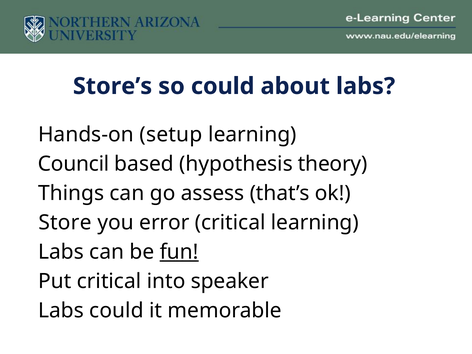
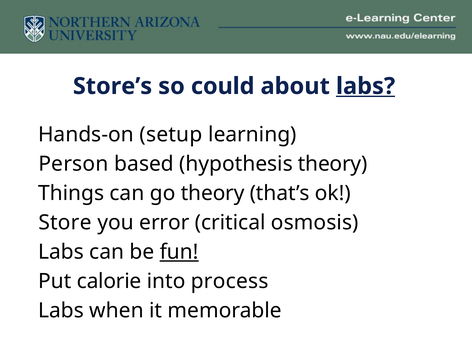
labs underline: none -> present (366, 86)
Council: Council -> Person (73, 164)
go assess: assess -> theory (213, 193)
critical learning: learning -> osmosis (315, 223)
Put critical: critical -> calorie (109, 281)
speaker: speaker -> process (230, 281)
Labs could: could -> when (116, 311)
